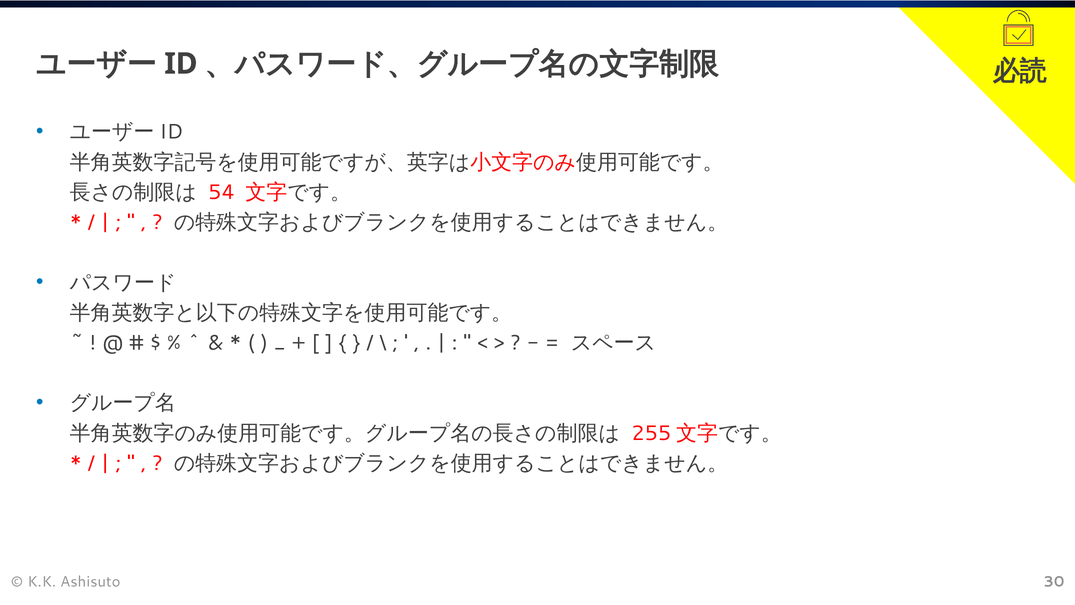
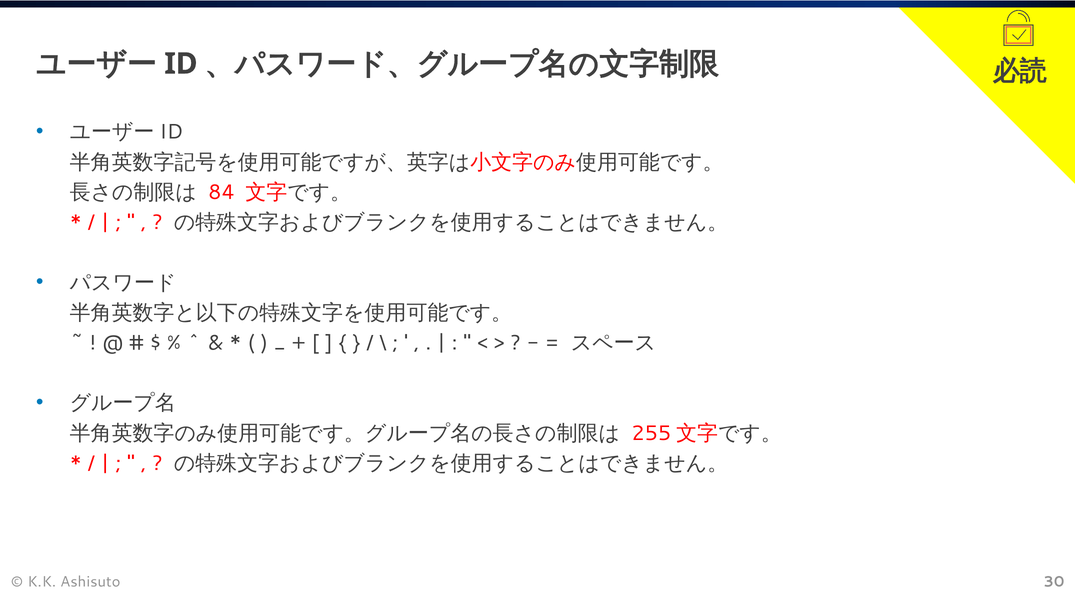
54: 54 -> 84 (221, 192)
